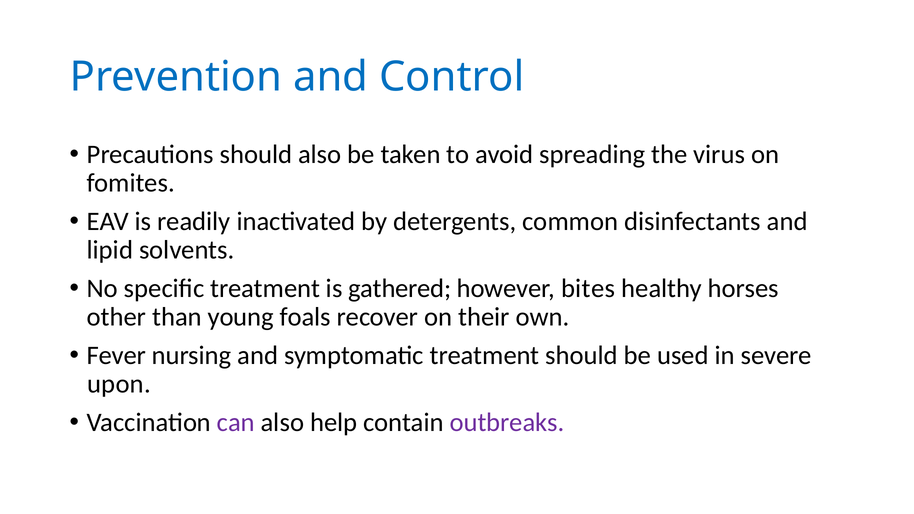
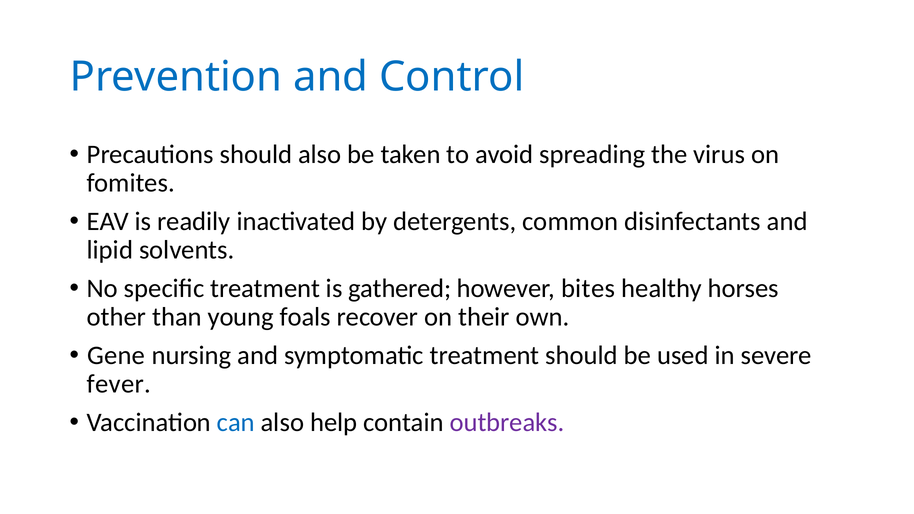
Fever: Fever -> Gene (116, 356)
upon: upon -> fever (119, 384)
can colour: purple -> blue (236, 423)
